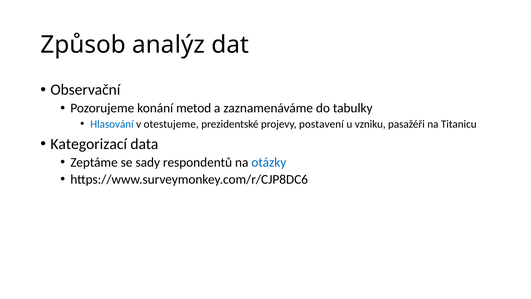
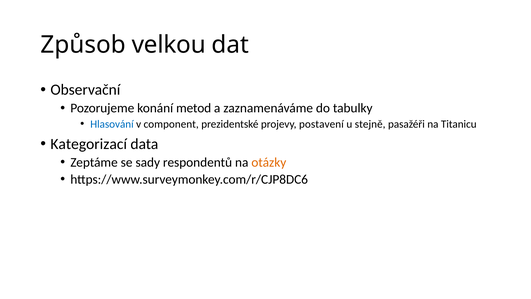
analýz: analýz -> velkou (169, 45)
otestujeme: otestujeme -> component (171, 124)
vzniku: vzniku -> stejně (370, 124)
otázky colour: blue -> orange (269, 162)
